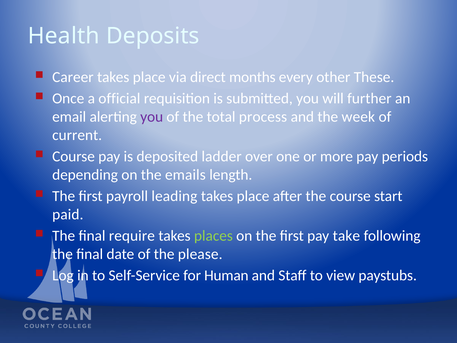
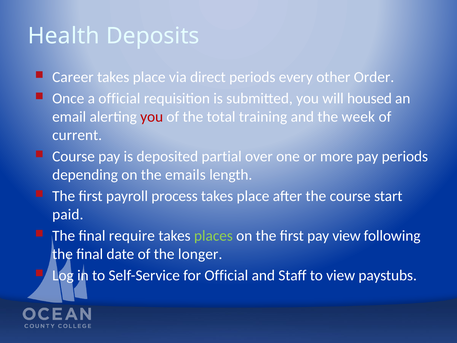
direct months: months -> periods (252, 77)
These: These -> Order (374, 77)
further: further -> housed (369, 99)
you colour: purple -> red (152, 117)
process: process -> training (263, 117)
ladder: ladder -> partial (222, 156)
leading: leading -> process (175, 196)
pay take: take -> view (347, 236)
please: please -> longer (200, 254)
for Human: Human -> Official (226, 275)
